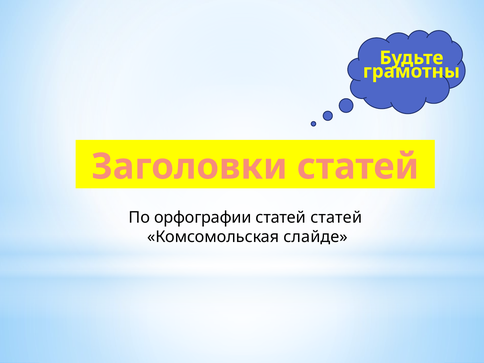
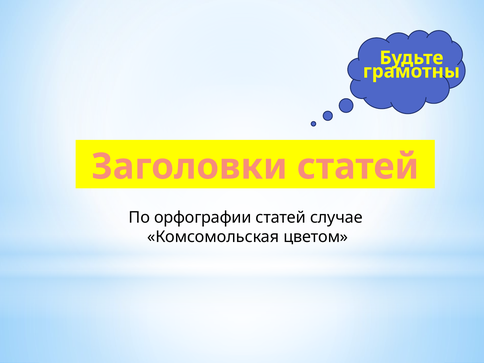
статей статей: статей -> случае (336, 217)
слайде: слайде -> цветом (316, 237)
